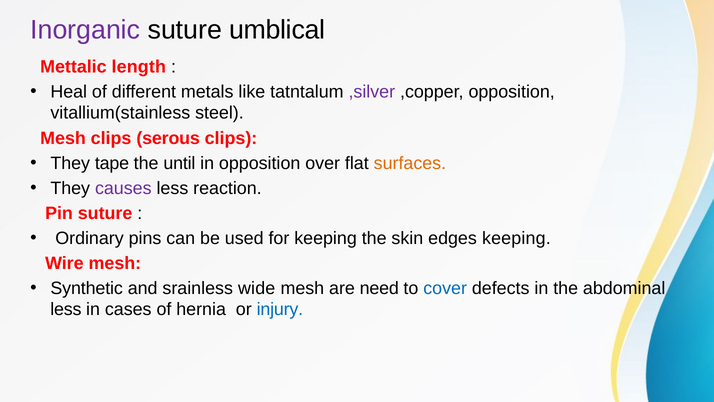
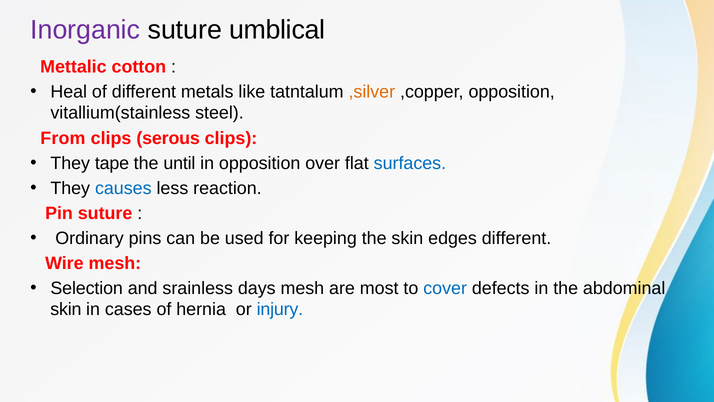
length: length -> cotton (139, 67)
,silver colour: purple -> orange (372, 92)
Mesh: Mesh -> From (63, 138)
surfaces colour: orange -> blue (410, 163)
causes colour: purple -> blue (123, 188)
edges keeping: keeping -> different (516, 238)
Synthetic: Synthetic -> Selection (87, 288)
wide: wide -> days (257, 288)
need: need -> most (379, 288)
less: less -> skin (66, 309)
